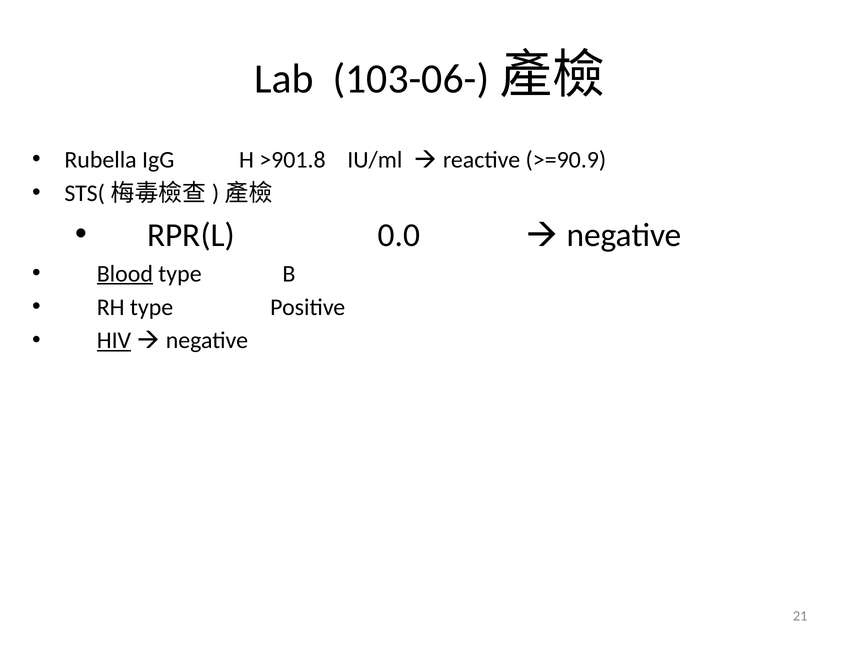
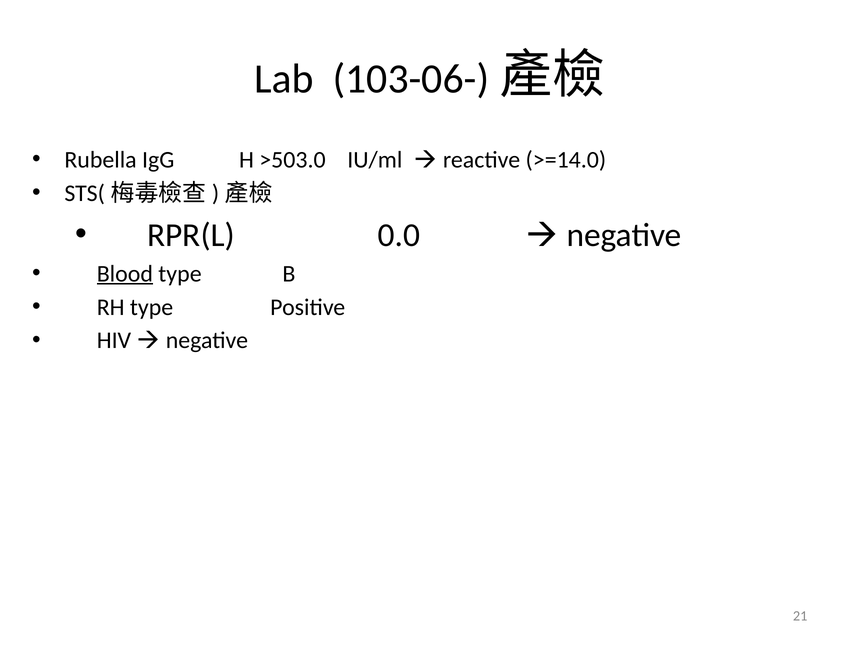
>901.8: >901.8 -> >503.0 (292, 160)
>=90.9: >=90.9 -> >=14.0 (566, 160)
HIV underline: present -> none (114, 340)
